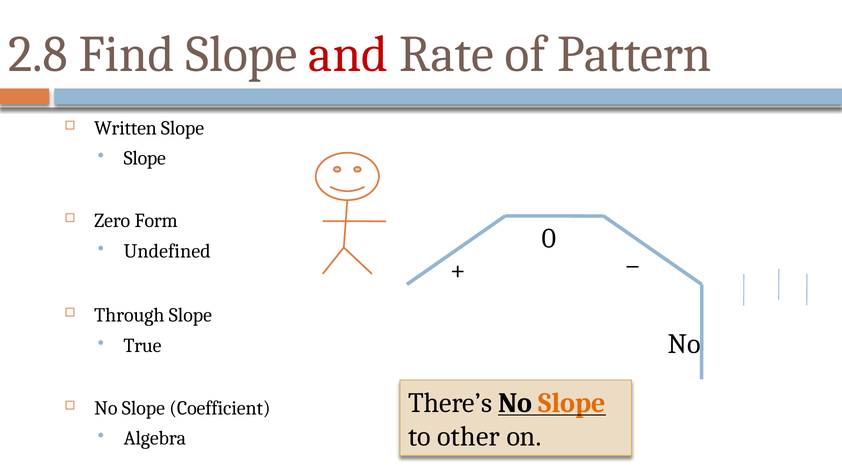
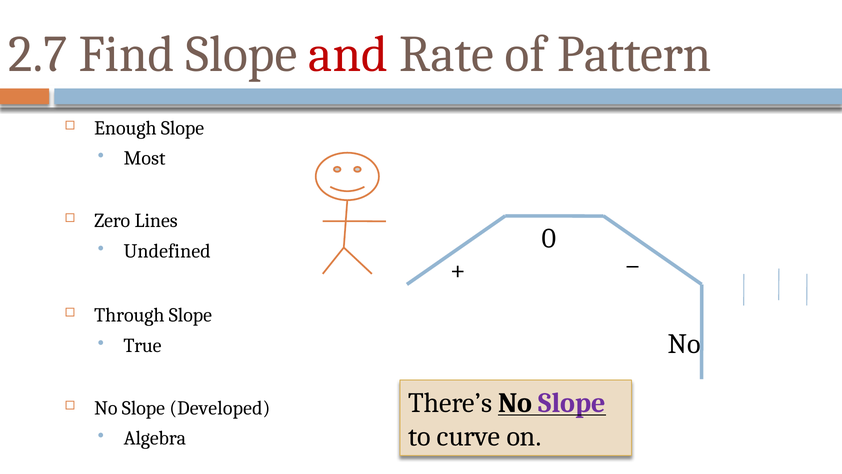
2.8: 2.8 -> 2.7 (38, 54)
Written: Written -> Enough (125, 128)
Slope: Slope -> Most (145, 158)
Form: Form -> Lines (156, 221)
Slope colour: orange -> purple (572, 403)
Coefficient: Coefficient -> Developed (220, 408)
other: other -> curve (469, 436)
